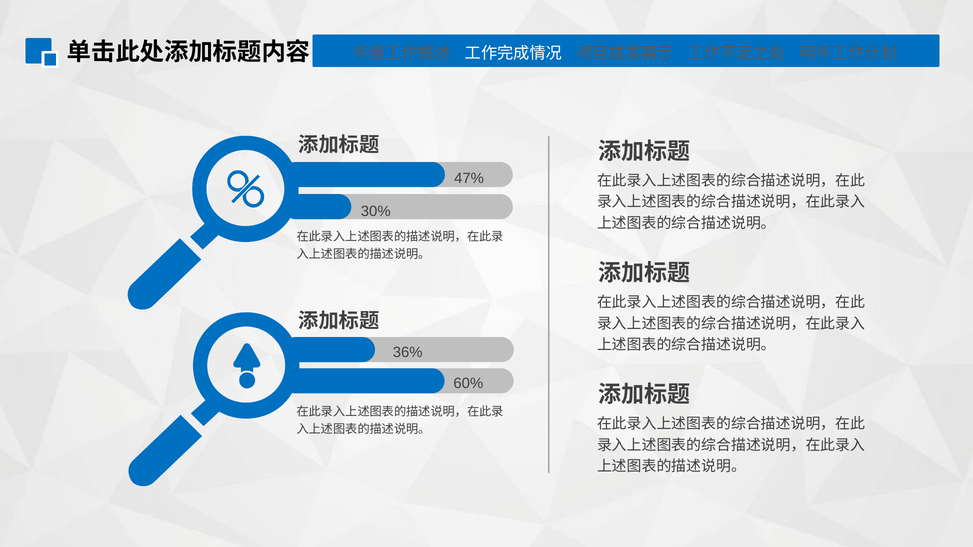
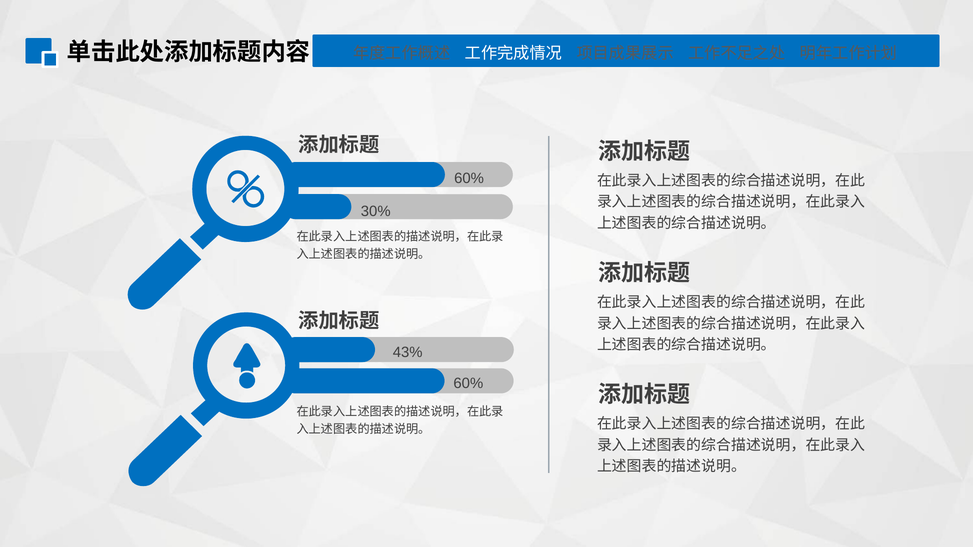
47%: 47% -> 60% (469, 178)
36%: 36% -> 43% (408, 353)
